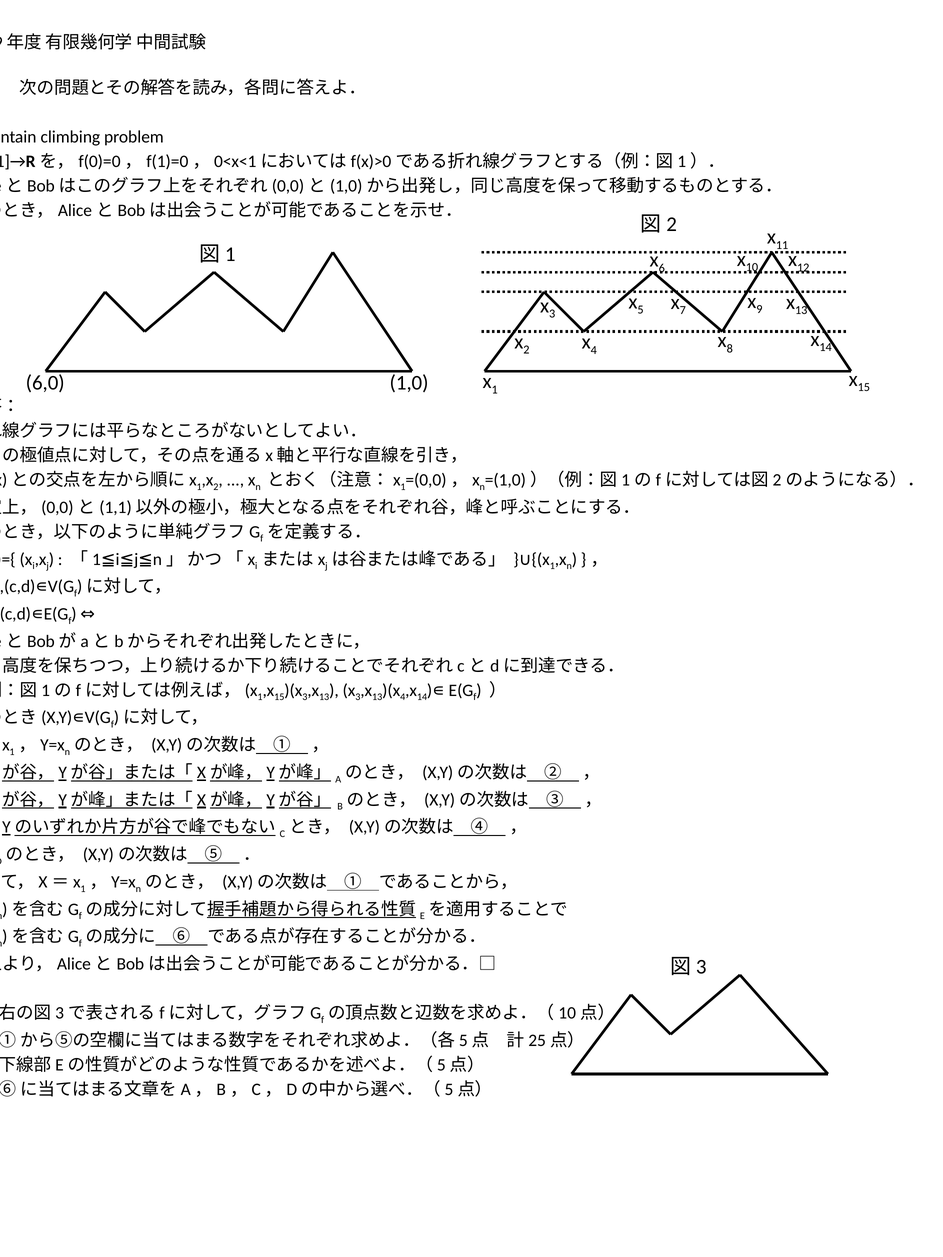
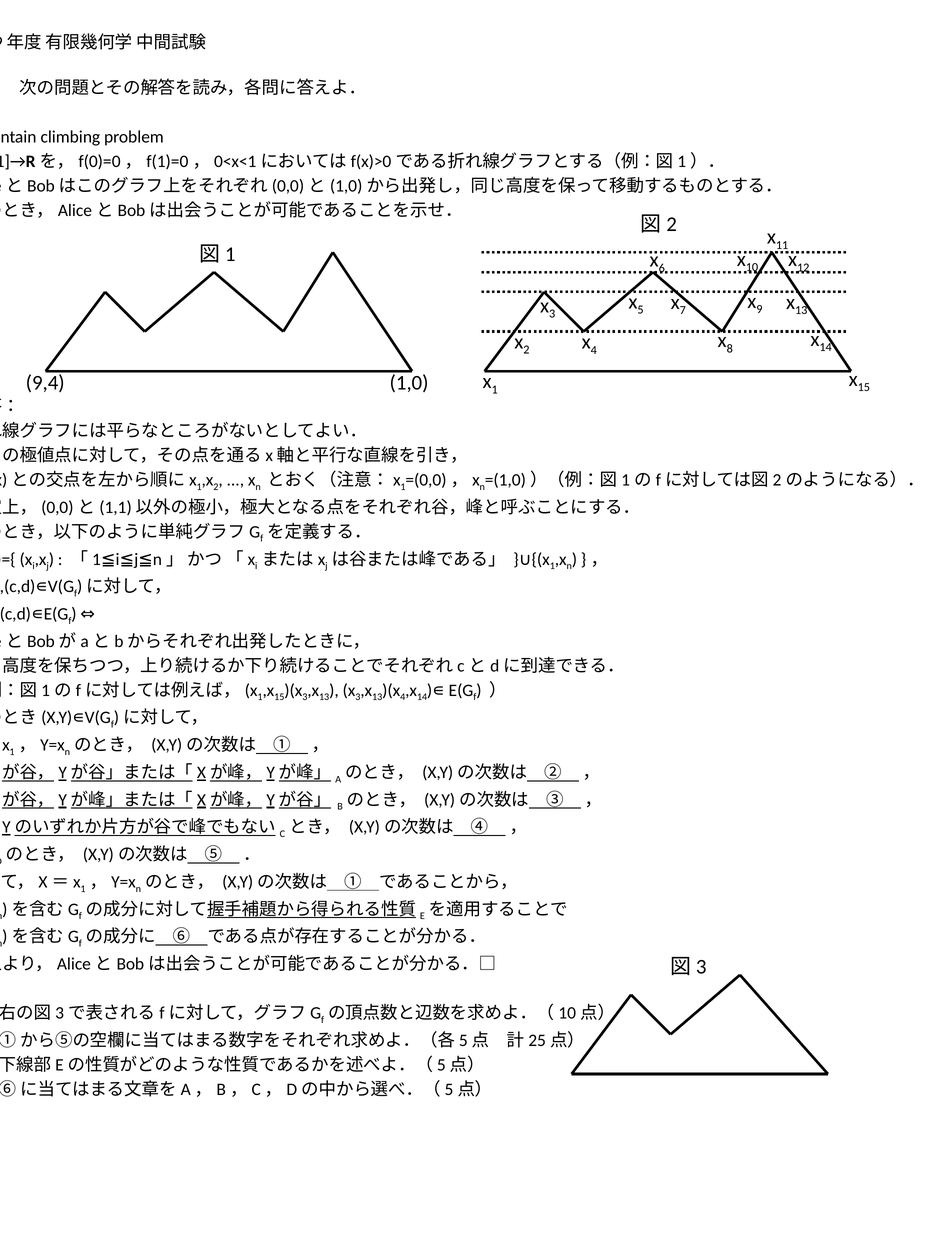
6,0: 6,0 -> 9,4 (45, 383)
